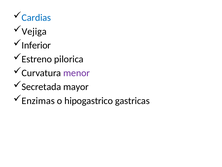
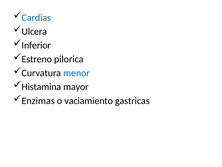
Vejiga: Vejiga -> Ulcera (34, 31)
menor colour: purple -> blue (77, 73)
Secretada: Secretada -> Histamina (41, 87)
hipogastrico: hipogastrico -> vaciamiento (89, 100)
